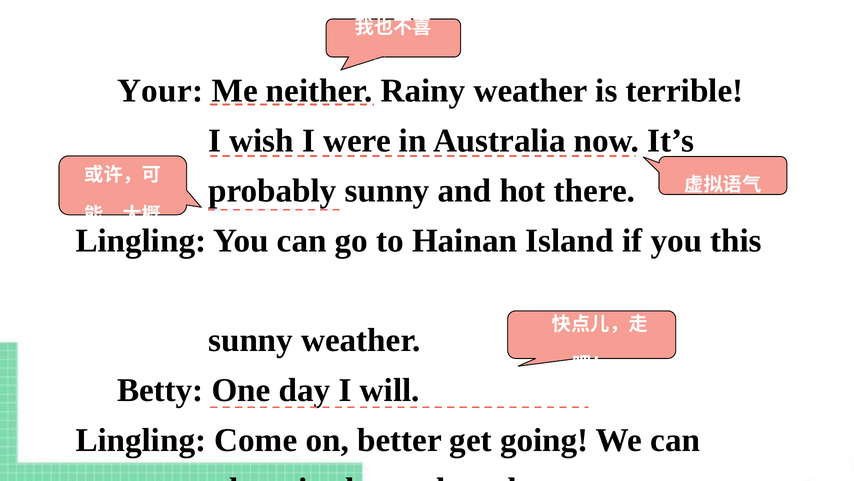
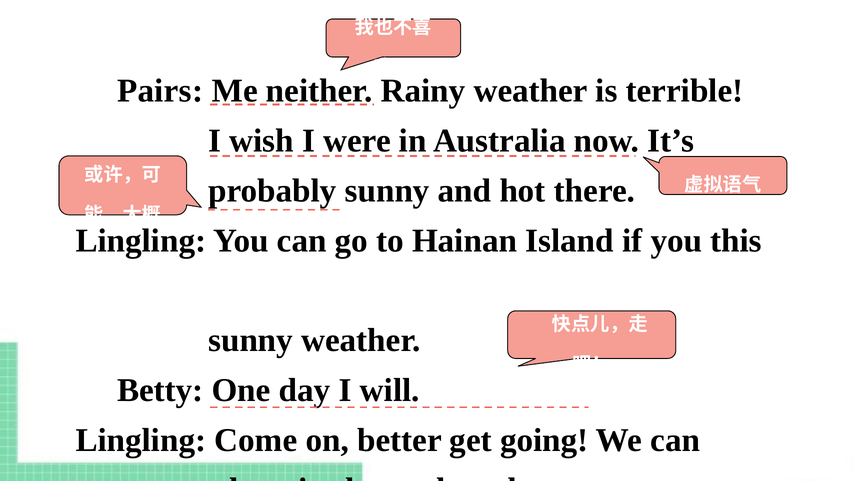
Your: Your -> Pairs (160, 91)
